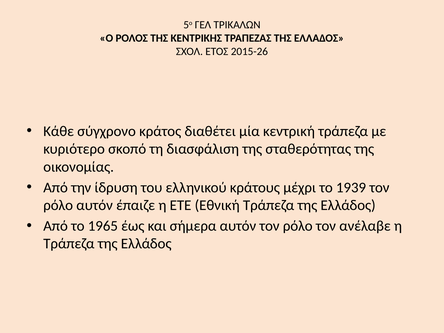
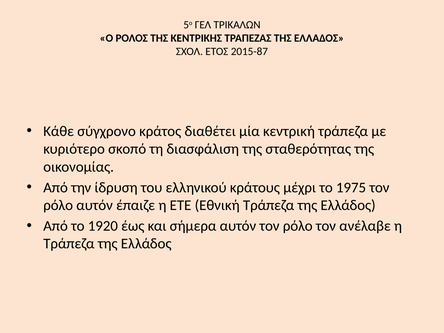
2015-26: 2015-26 -> 2015-87 (249, 52)
1939: 1939 -> 1975 (351, 188)
1965: 1965 -> 1920 (103, 226)
